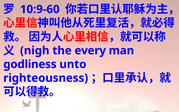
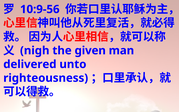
10:9-60: 10:9-60 -> 10:9-56 (40, 9)
every: every -> given (90, 50)
godliness: godliness -> delivered (30, 64)
